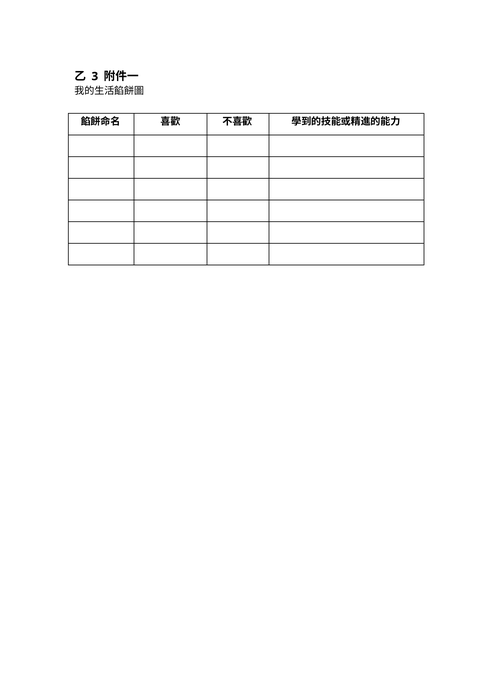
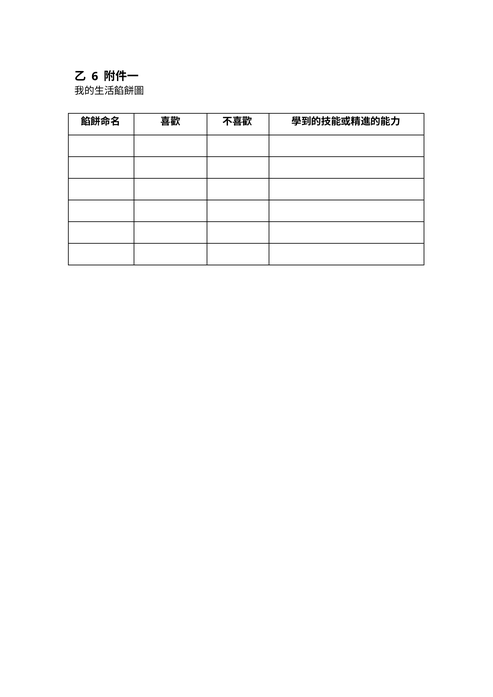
3: 3 -> 6 (95, 76)
